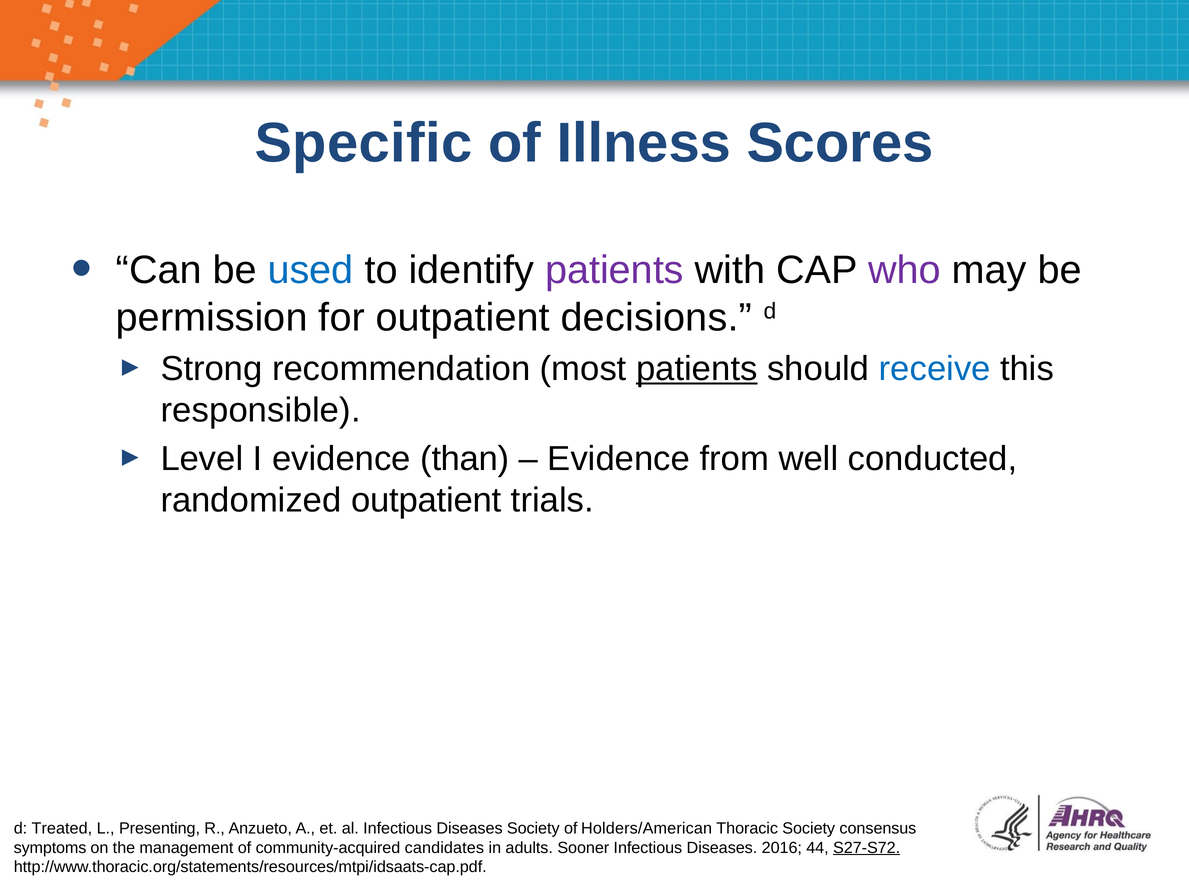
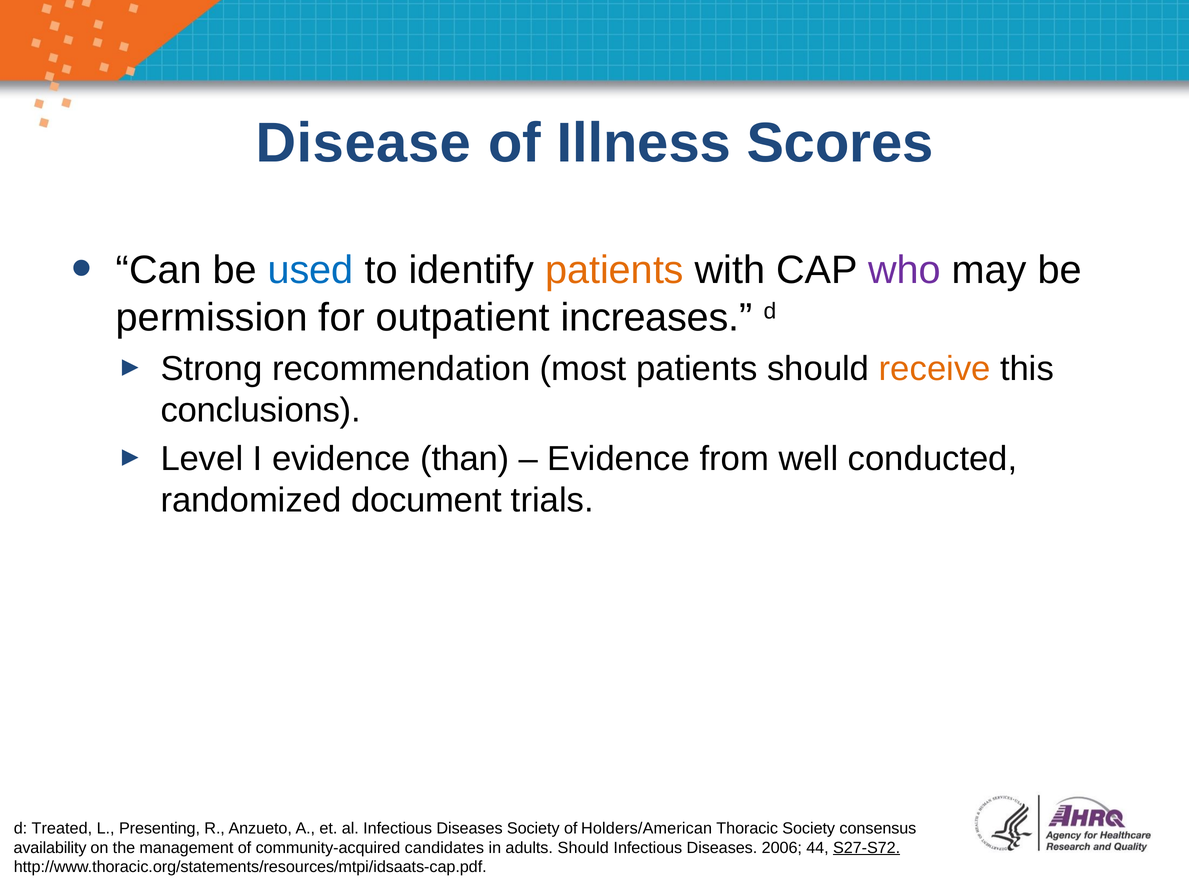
Specific: Specific -> Disease (363, 143)
patients colour: purple -> orange (614, 270)
decisions: decisions -> increases (656, 318)
patients underline: present -> none (697, 369)
receive colour: blue -> orange (935, 369)
responsible: responsible -> conclusions (261, 411)
randomized outpatient: outpatient -> document (426, 501)
symptoms: symptoms -> availability (50, 848)
adults Sooner: Sooner -> Should (583, 848)
2016: 2016 -> 2006 (782, 848)
